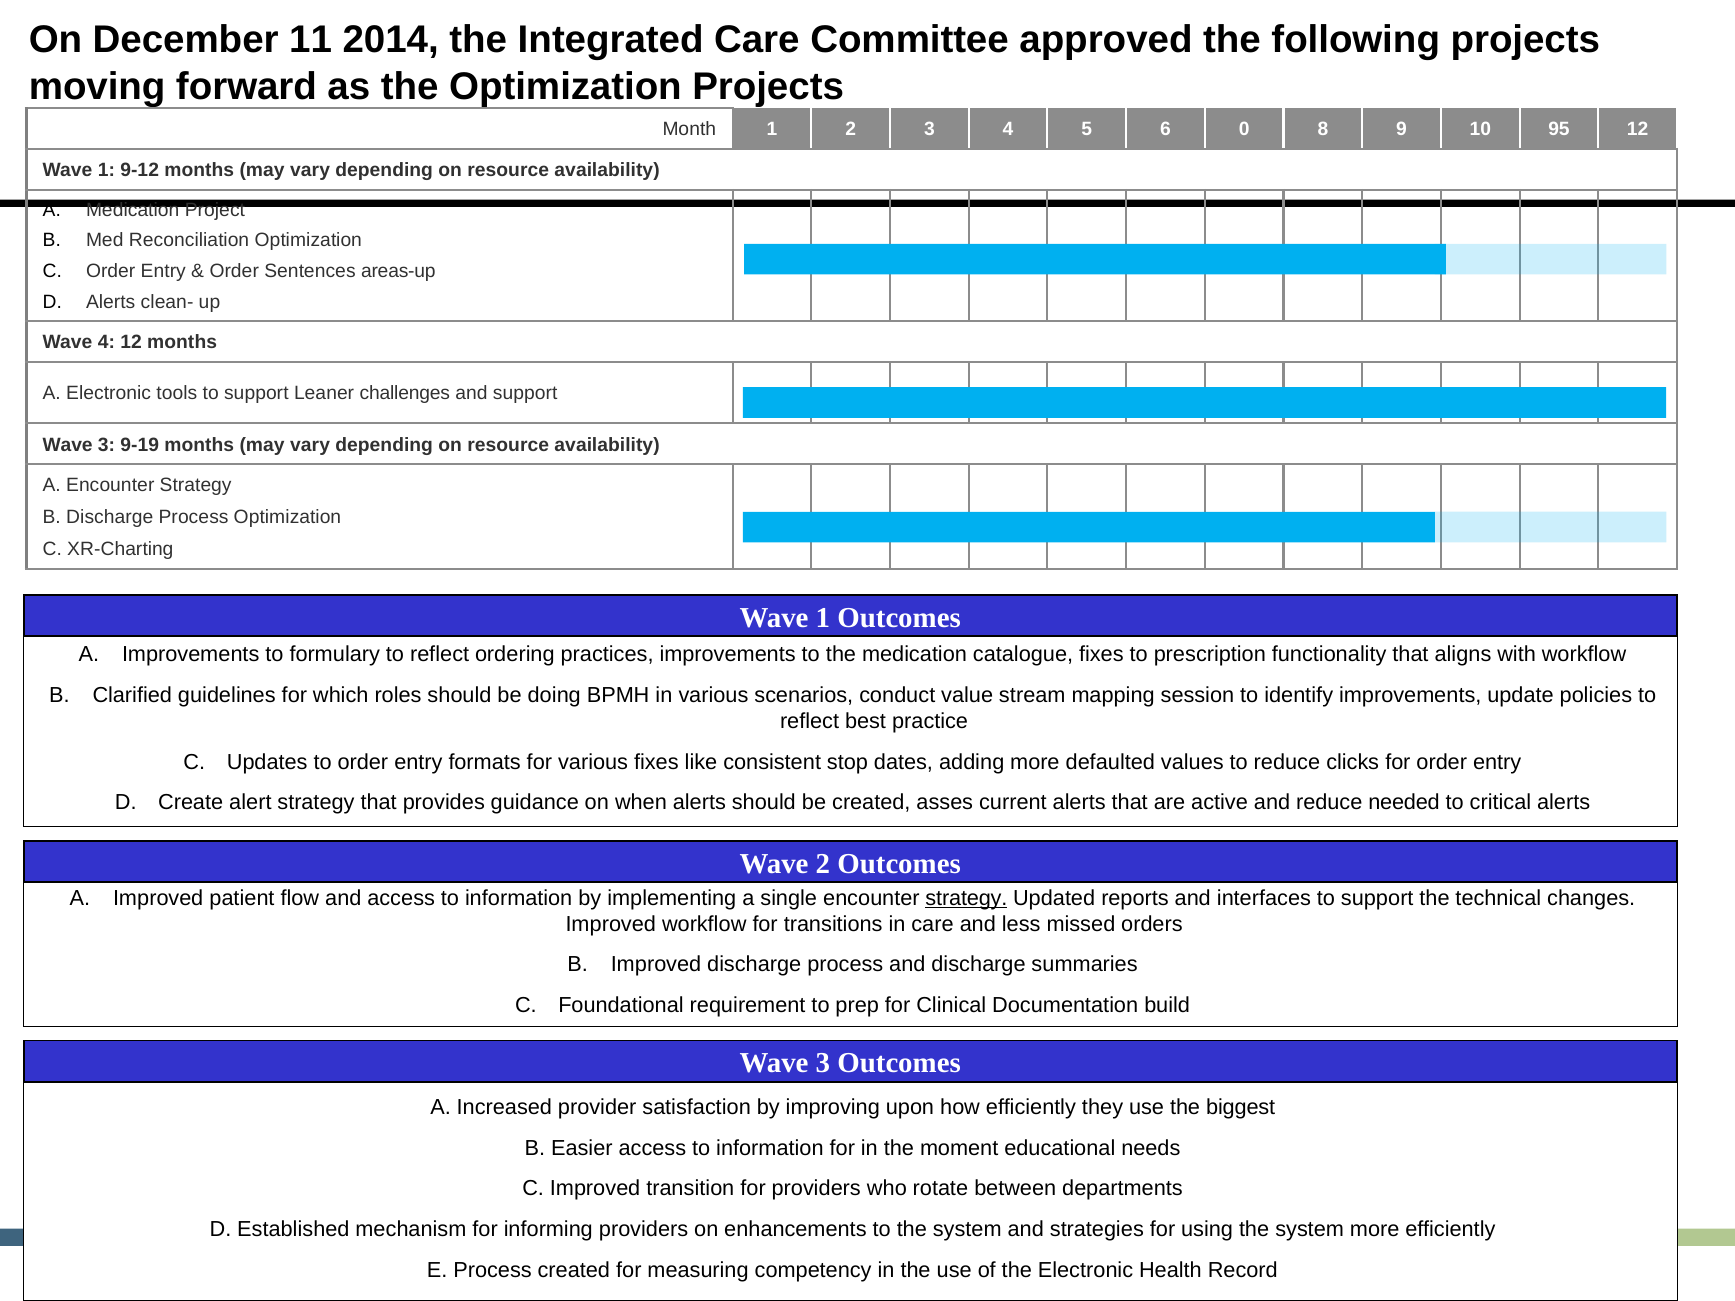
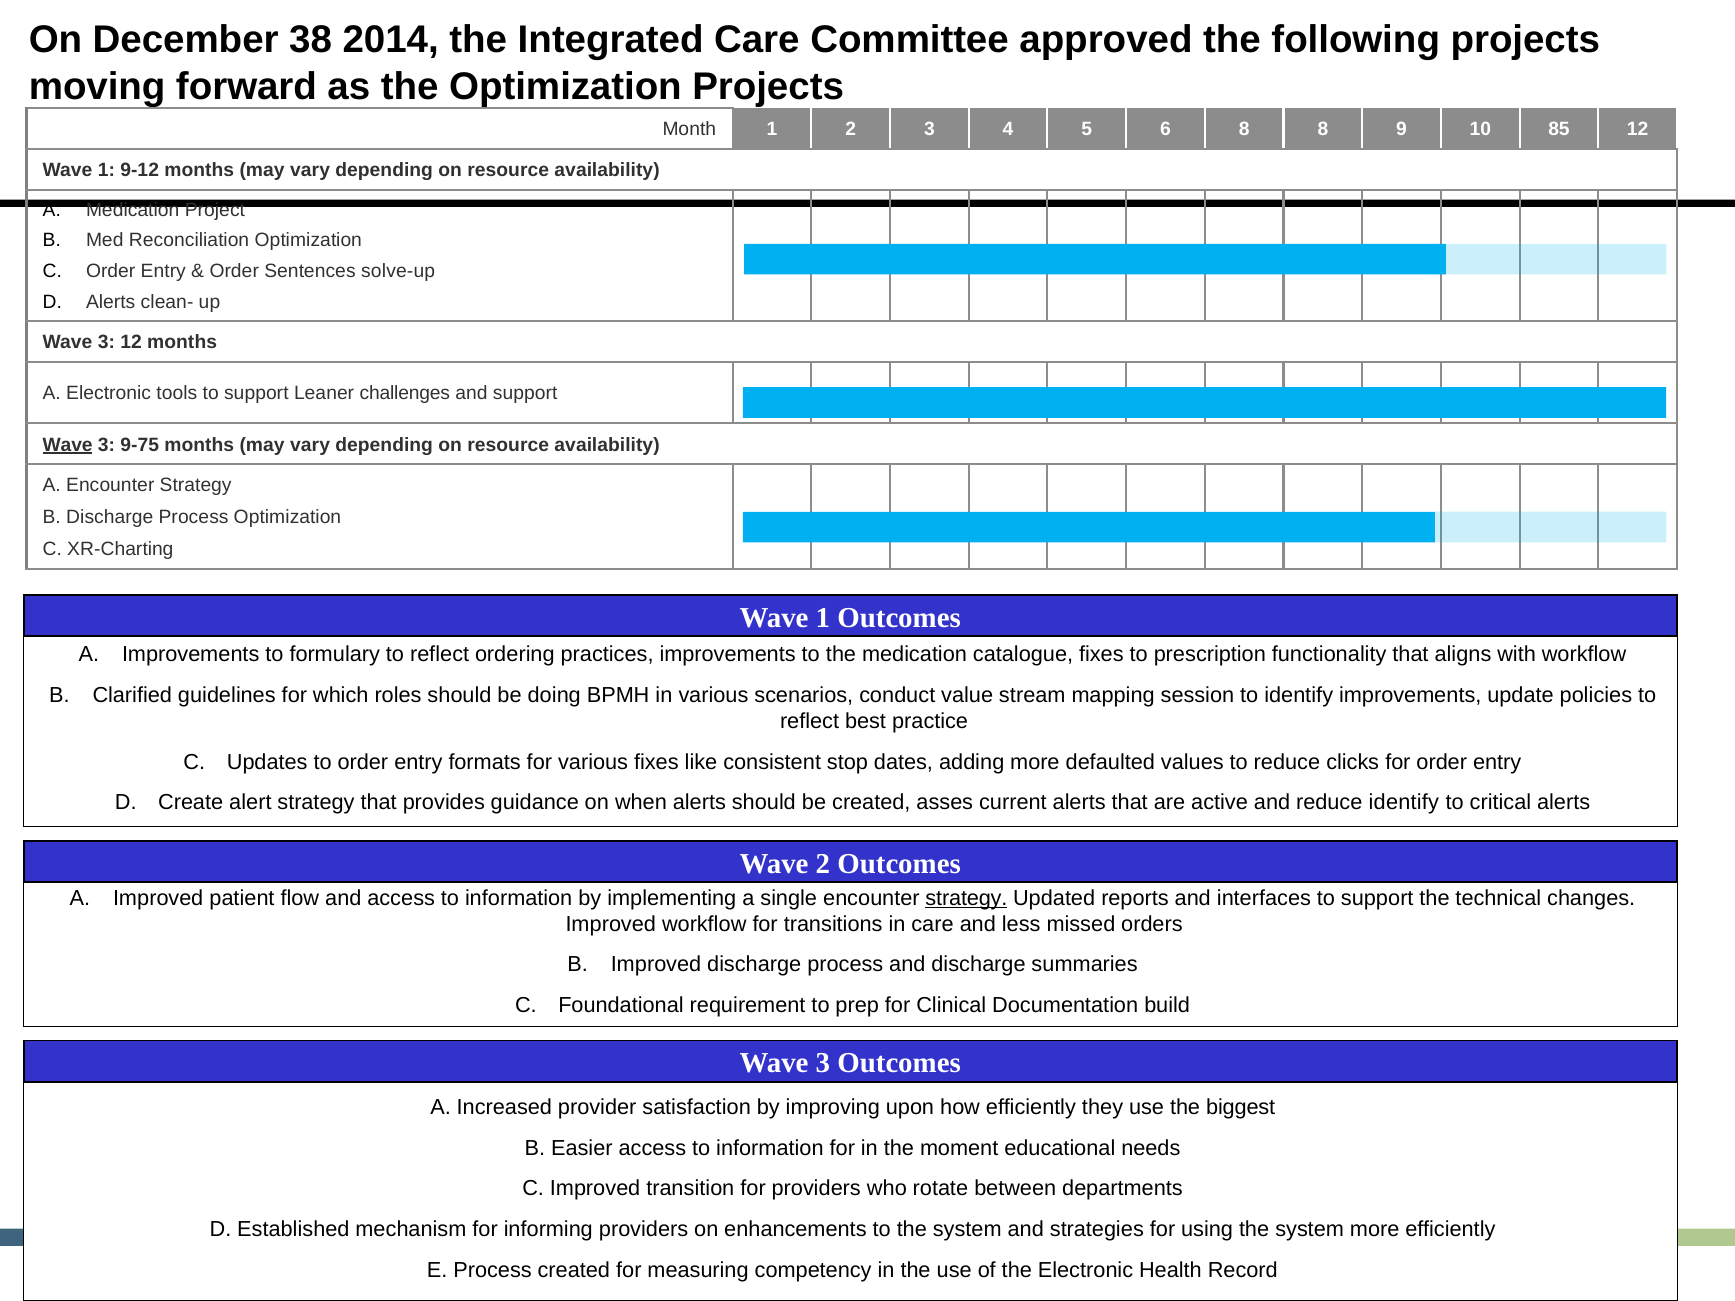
11: 11 -> 38 (311, 40)
6 0: 0 -> 8 (1244, 130)
95: 95 -> 85 (1559, 130)
areas-up: areas-up -> solve-up (398, 271)
4: 4 -> 3 (106, 343)
Wave underline: none -> present (68, 445)
9-19: 9-19 -> 9-75 (140, 445)
reduce needed: needed -> identify (1404, 803)
